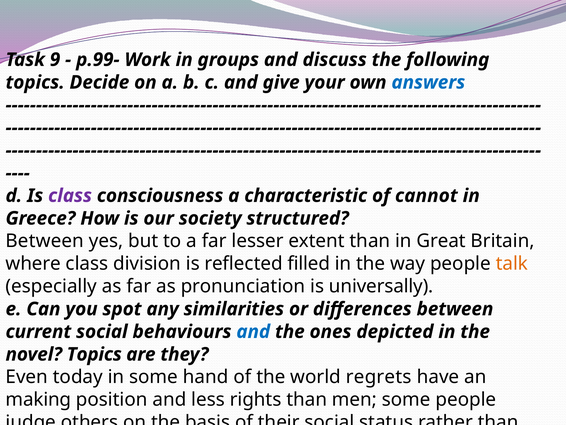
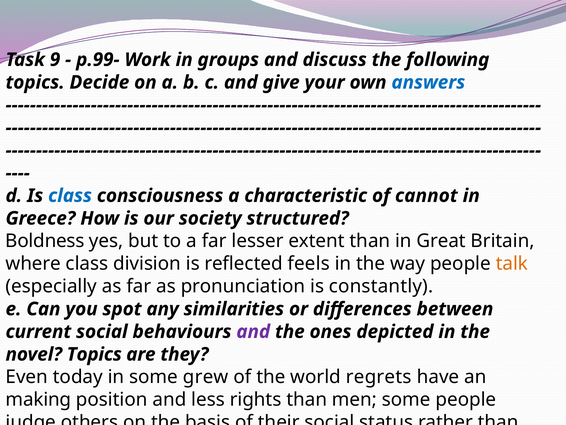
class colour: purple -> blue (70, 195)
Between: Between -> Boldness (45, 241)
filled: filled -> feels (309, 263)
universally: universally -> constantly (381, 286)
and colour: blue -> purple (253, 331)
hand: hand -> grew (206, 377)
